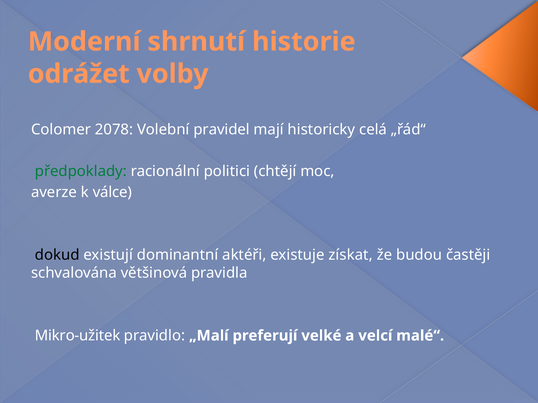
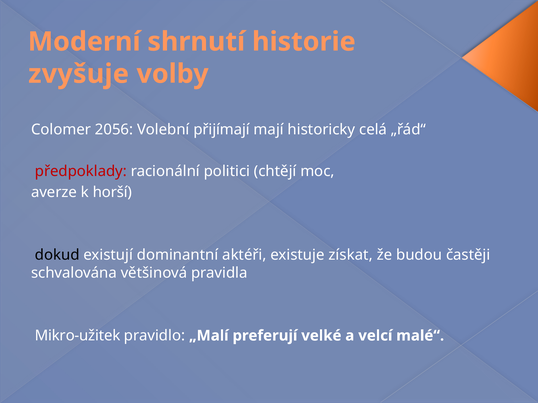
odrážet: odrážet -> zvyšuje (79, 74)
2078: 2078 -> 2056 (114, 130)
pravidel: pravidel -> přijímají (222, 130)
předpoklady colour: green -> red (81, 172)
válce: válce -> horší (112, 193)
